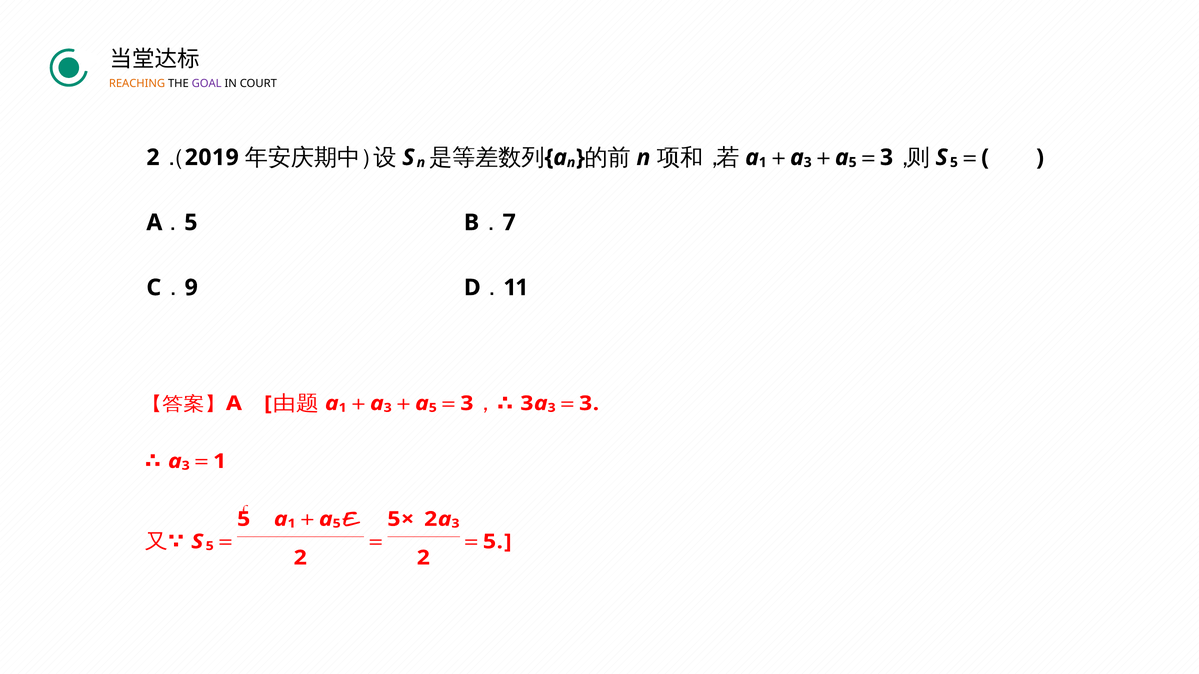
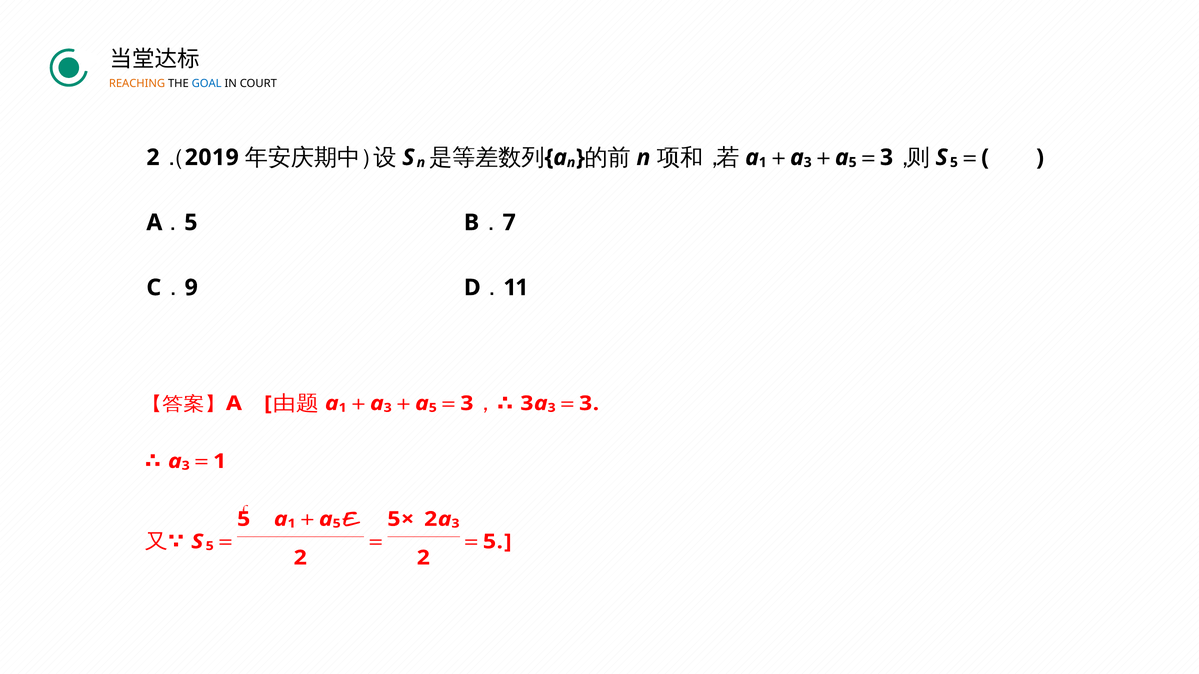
GOAL colour: purple -> blue (207, 84)
